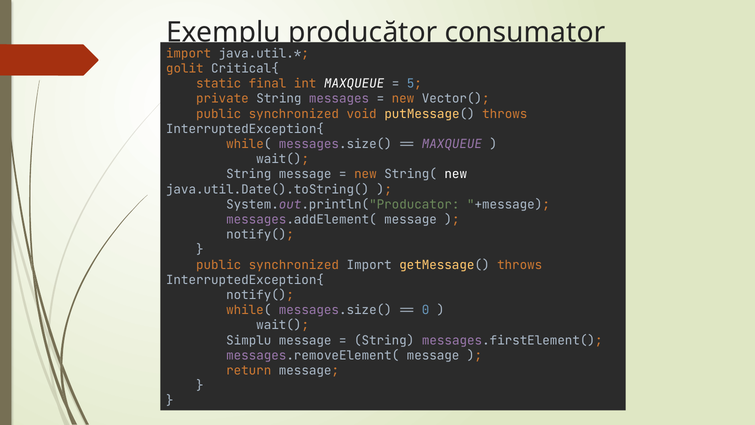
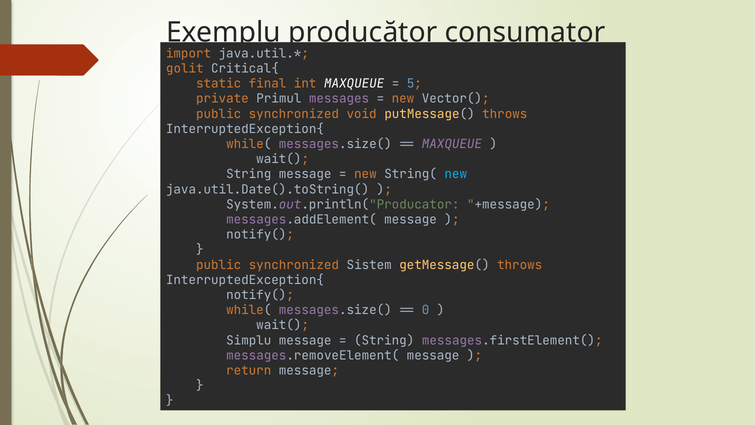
private String: String -> Primul (279, 99)
new colour: white -> light blue (456, 174)
synchronized Import: Import -> Sistem (369, 265)
